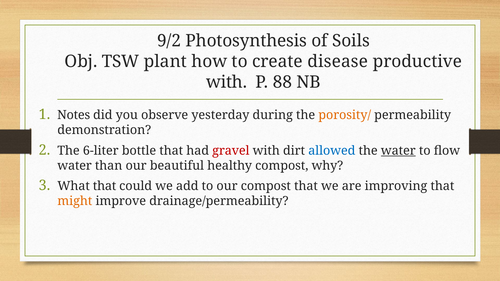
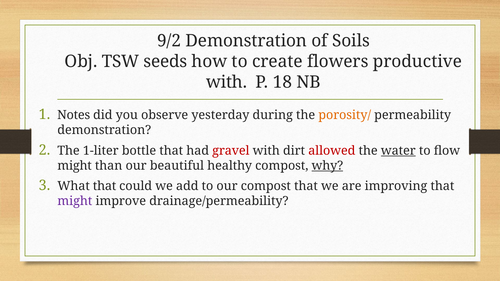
9/2 Photosynthesis: Photosynthesis -> Demonstration (246, 41)
plant: plant -> seeds (166, 62)
disease: disease -> flowers (338, 62)
88: 88 -> 18 (282, 82)
6-liter: 6-liter -> 1-liter (101, 151)
allowed colour: blue -> red (332, 151)
water: water -> might (75, 166)
why underline: none -> present (327, 166)
might colour: orange -> purple (75, 201)
